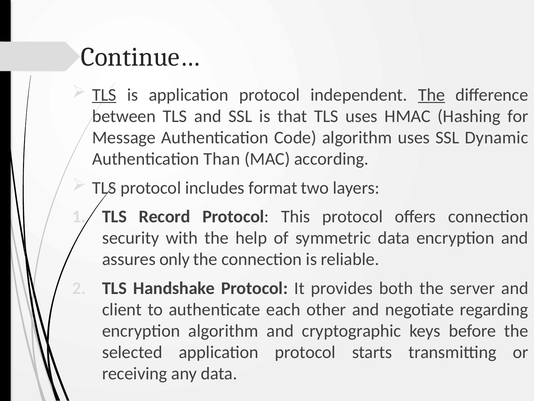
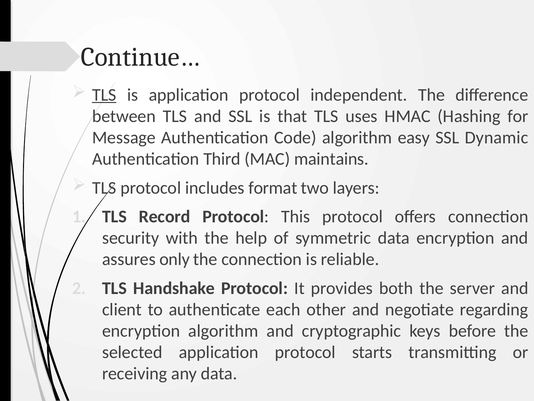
The underline: present -> none (432, 95)
algorithm uses: uses -> easy (414, 137)
Than: Than -> Third (222, 159)
according: according -> maintains (331, 159)
